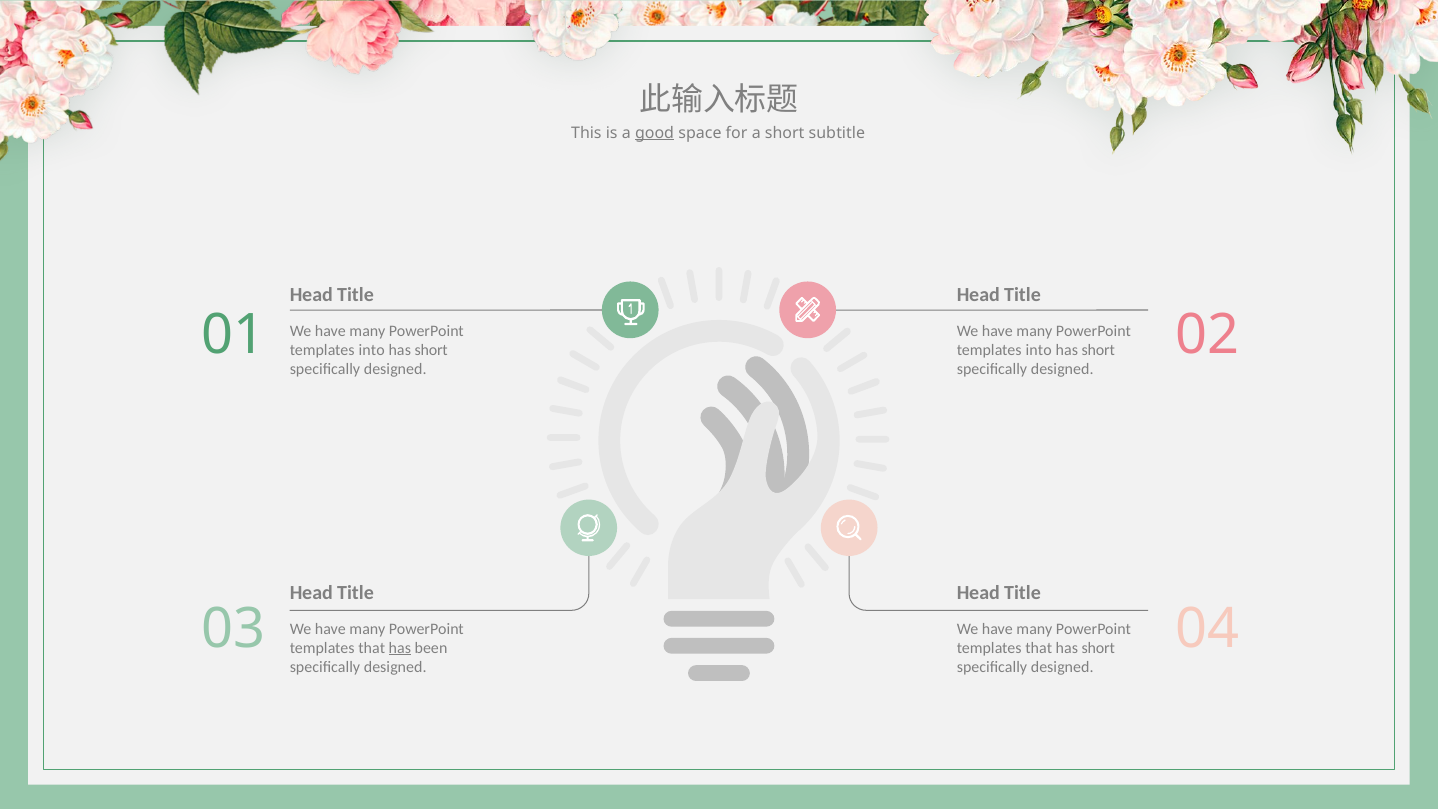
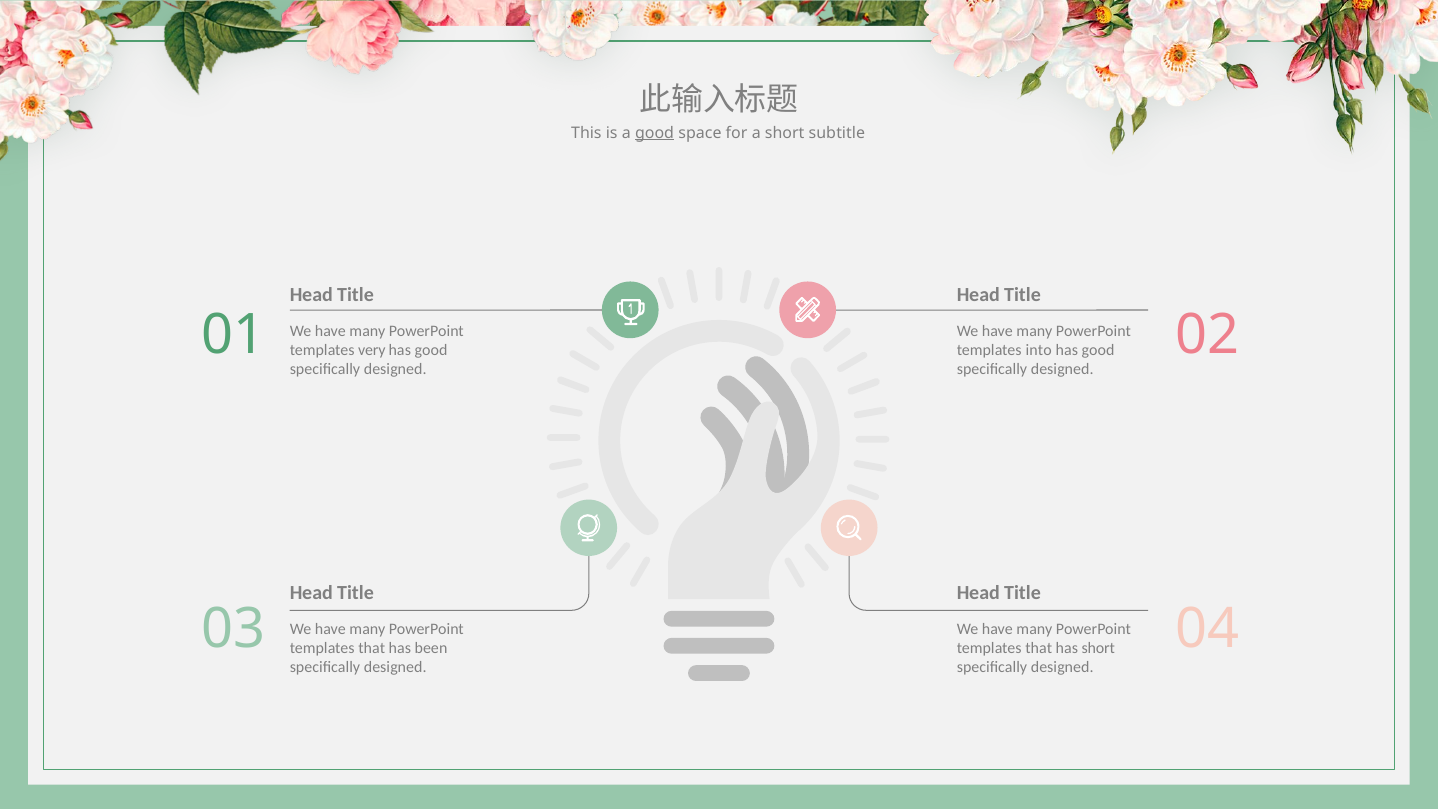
into: into -> very (372, 350)
short: short -> good (431, 350)
short: short -> good (1098, 350)
has underline: present -> none (400, 648)
